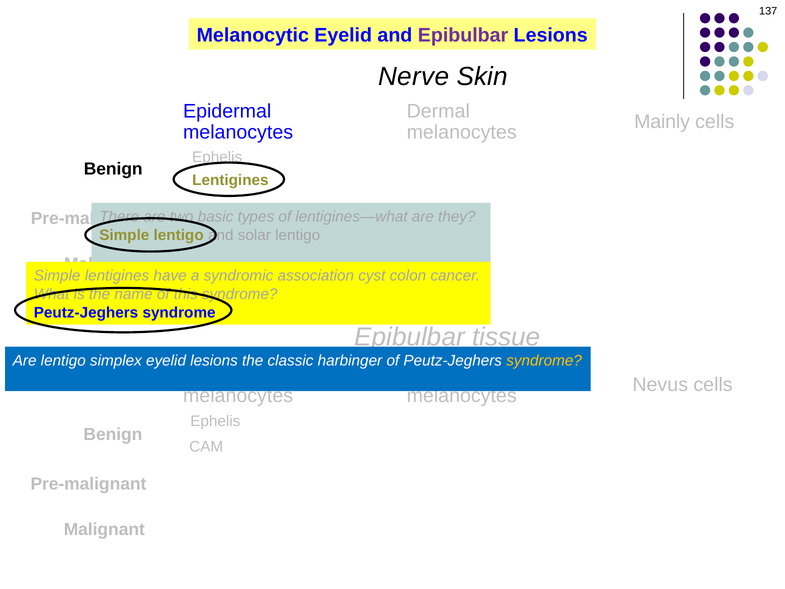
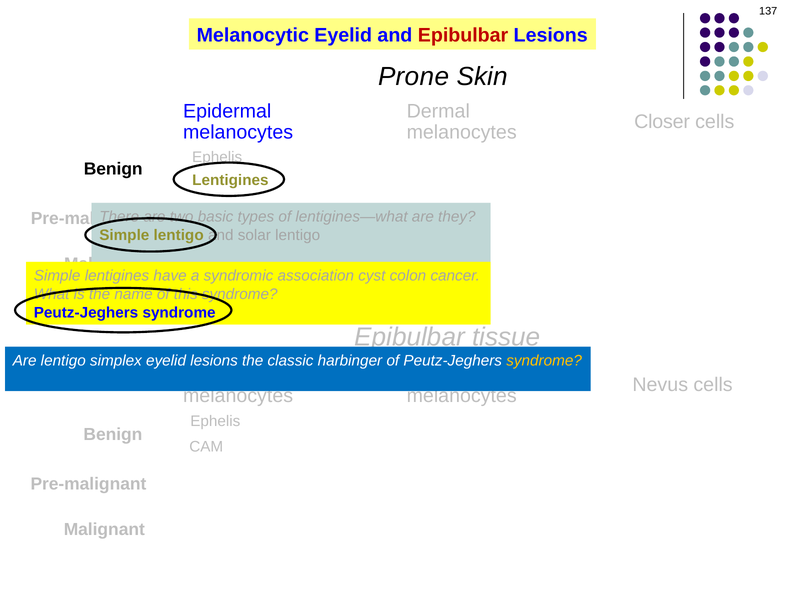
Epibulbar colour: purple -> red (463, 35)
Nerve: Nerve -> Prone (414, 77)
Mainly: Mainly -> Closer (662, 122)
